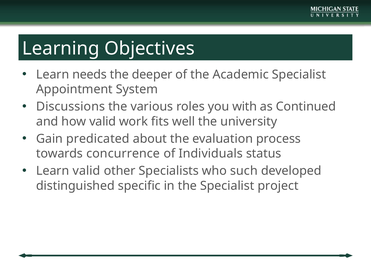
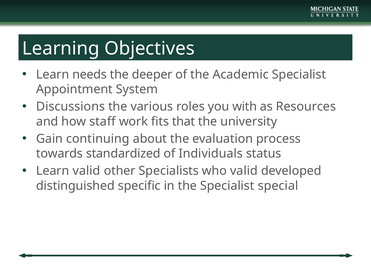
Continued: Continued -> Resources (306, 107)
how valid: valid -> staff (103, 122)
well: well -> that (184, 122)
predicated: predicated -> continuing (98, 139)
concurrence: concurrence -> standardized (123, 154)
who such: such -> valid (244, 171)
project: project -> special (278, 186)
